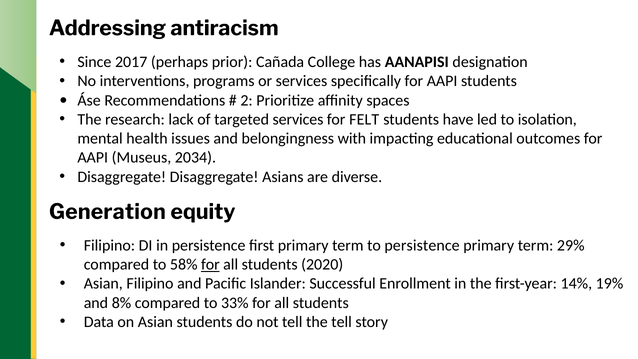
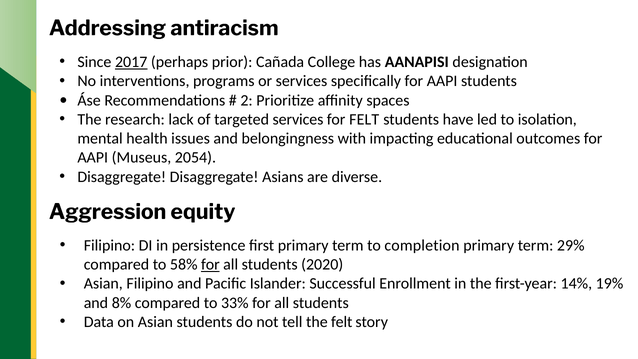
2017 underline: none -> present (131, 62)
2034: 2034 -> 2054 (195, 158)
Generation: Generation -> Aggression (108, 212)
to persistence: persistence -> completion (422, 245)
the tell: tell -> felt (342, 322)
